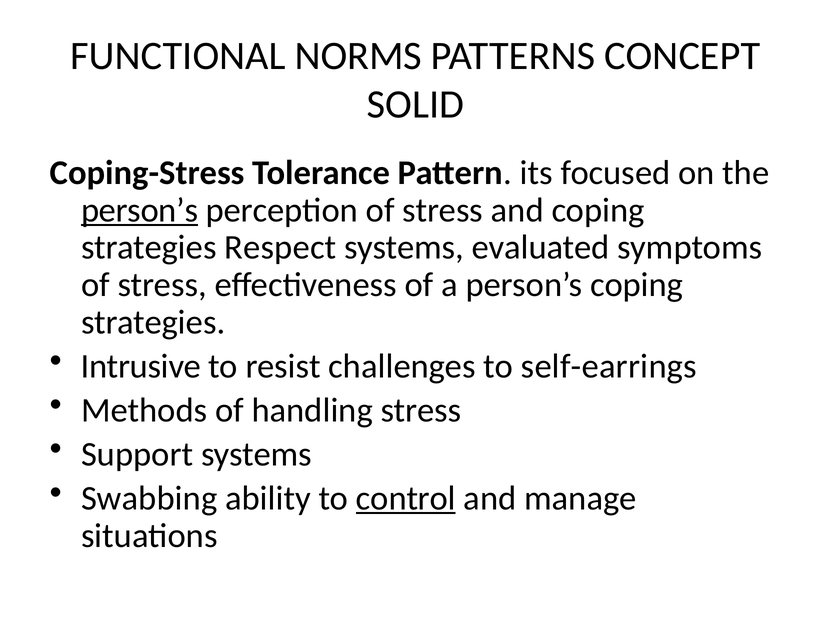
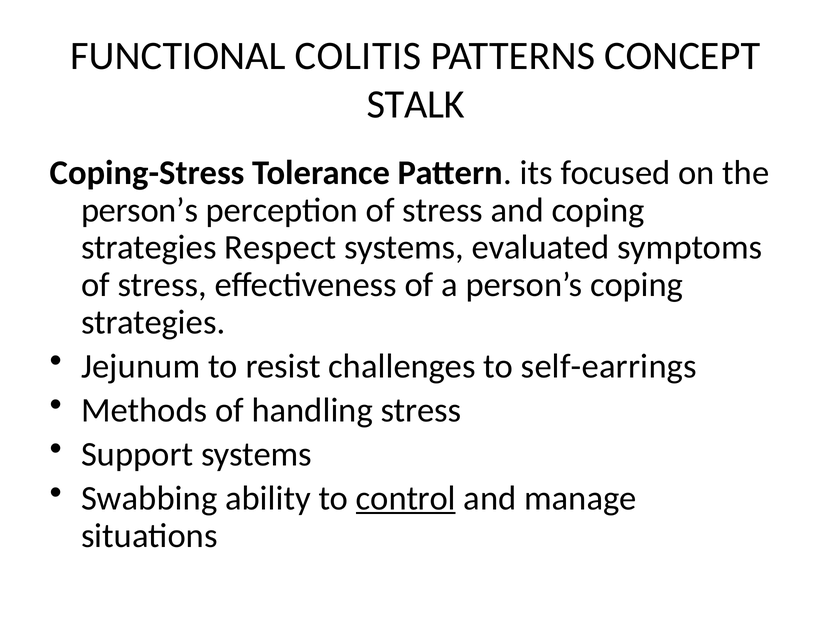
NORMS: NORMS -> COLITIS (358, 56)
SOLID: SOLID -> STALK (416, 105)
person’s underline: present -> none (140, 210)
Intrusive: Intrusive -> Jejunum (141, 366)
